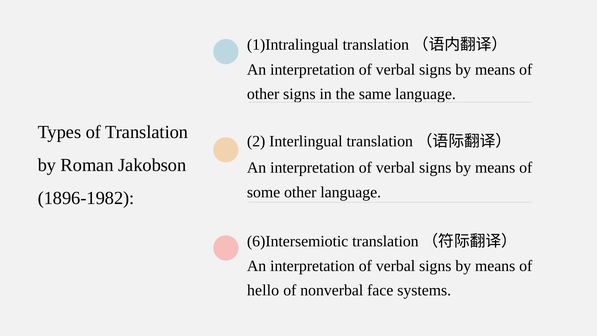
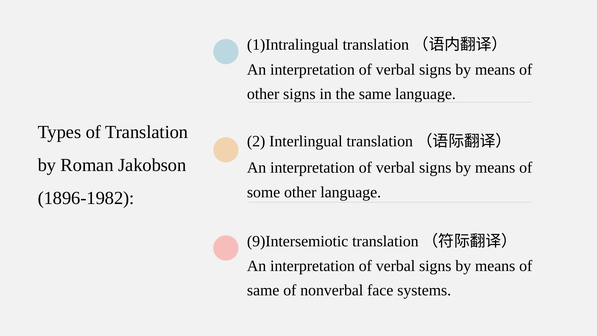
6)Intersemiotic: 6)Intersemiotic -> 9)Intersemiotic (298, 241)
hello: hello -> same (263, 290)
